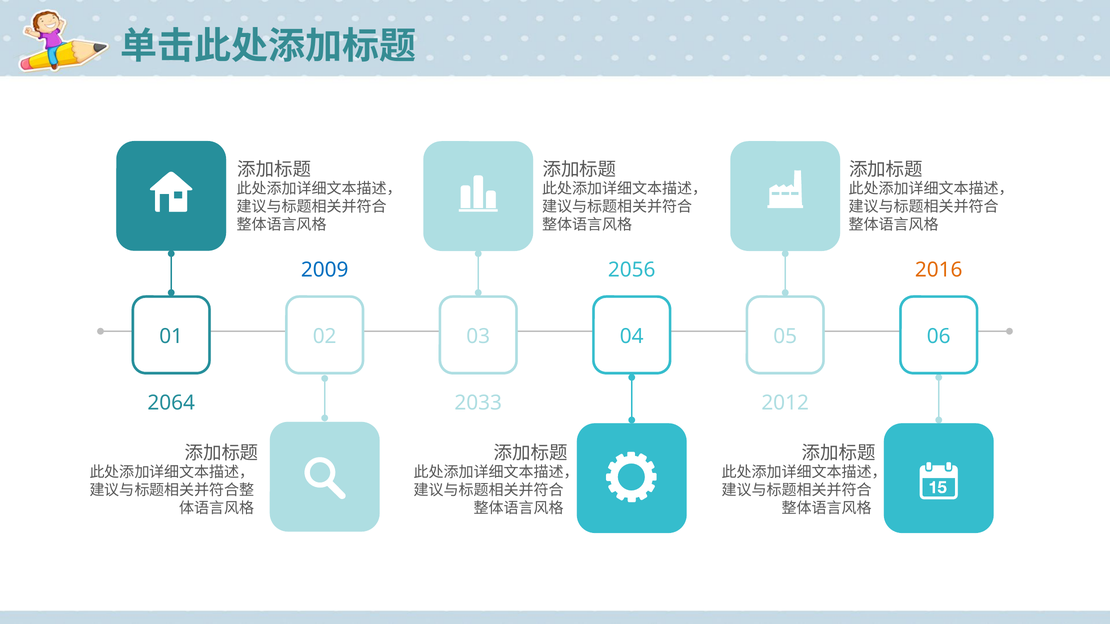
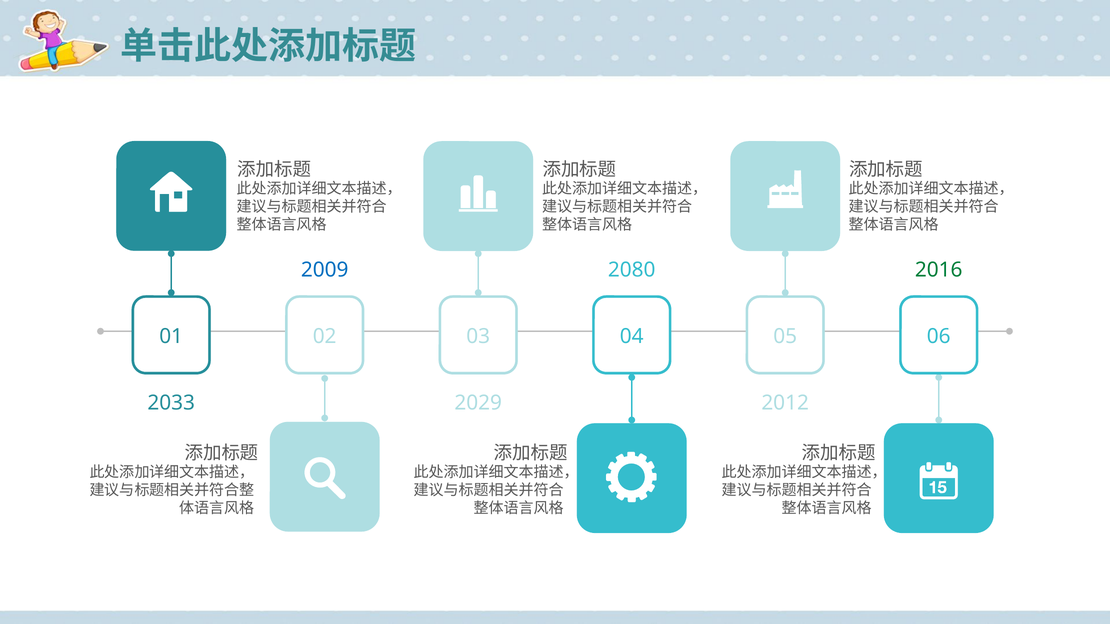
2056: 2056 -> 2080 (632, 270)
2016 colour: orange -> green (939, 270)
2064: 2064 -> 2033 (171, 403)
2033: 2033 -> 2029 (478, 403)
